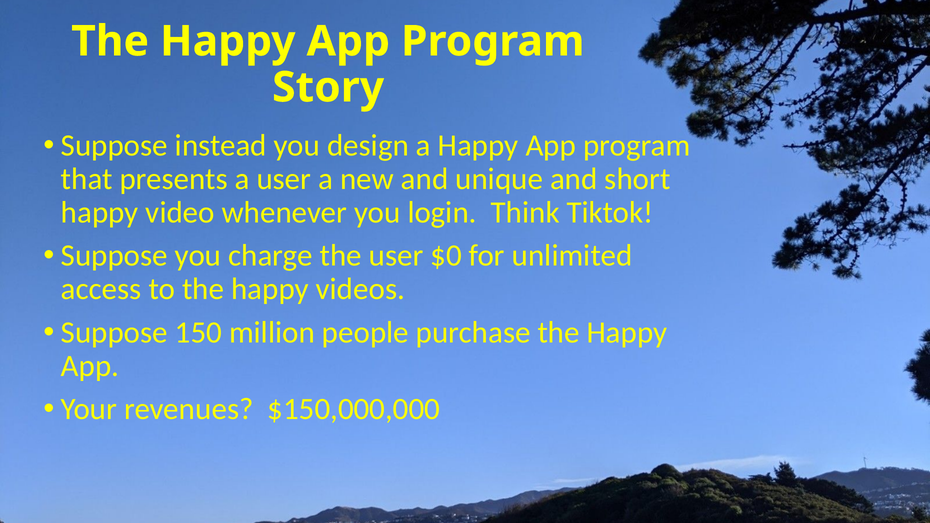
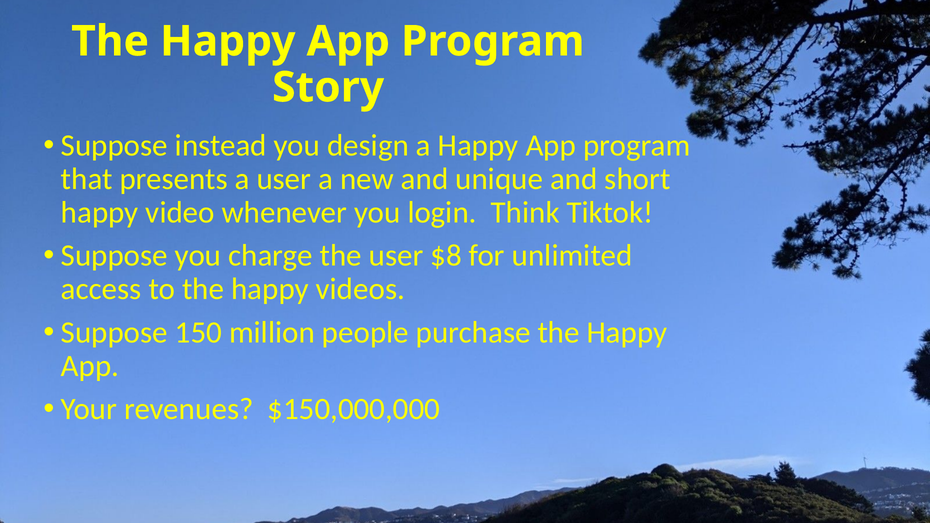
$0: $0 -> $8 (446, 256)
